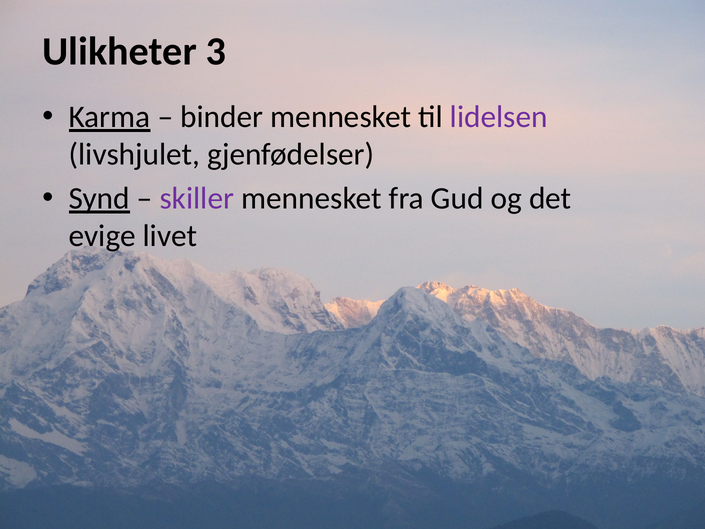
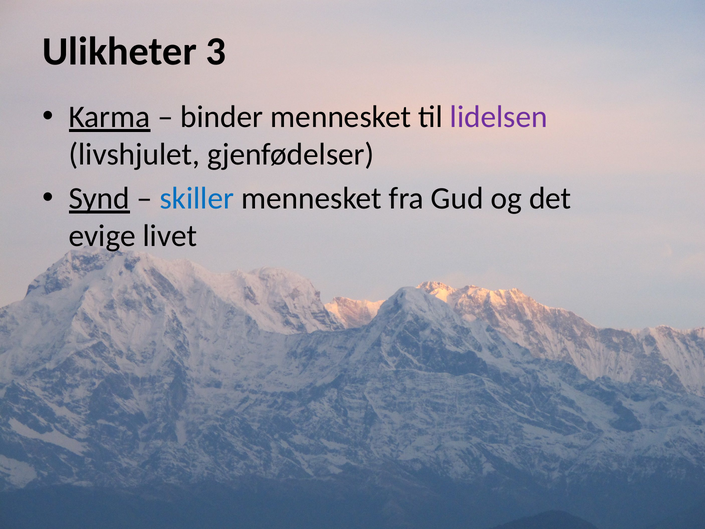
skiller colour: purple -> blue (197, 198)
